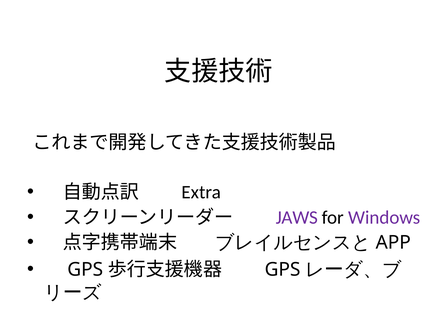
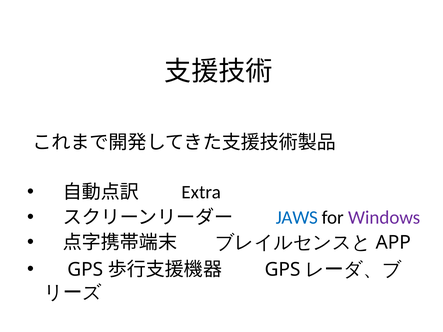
JAWS colour: purple -> blue (297, 218)
